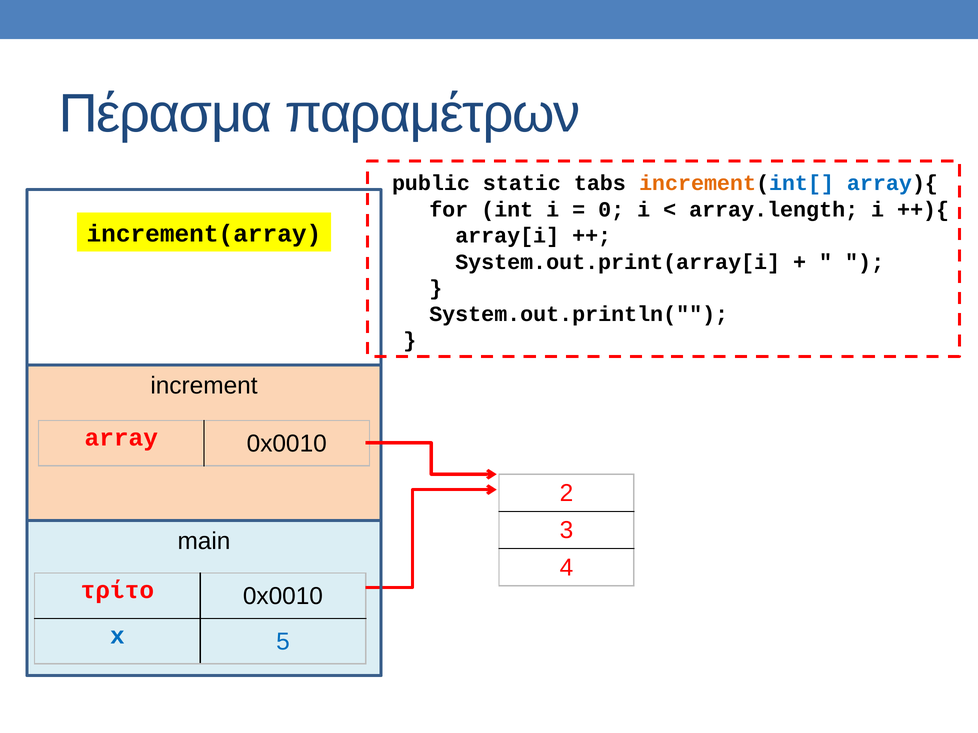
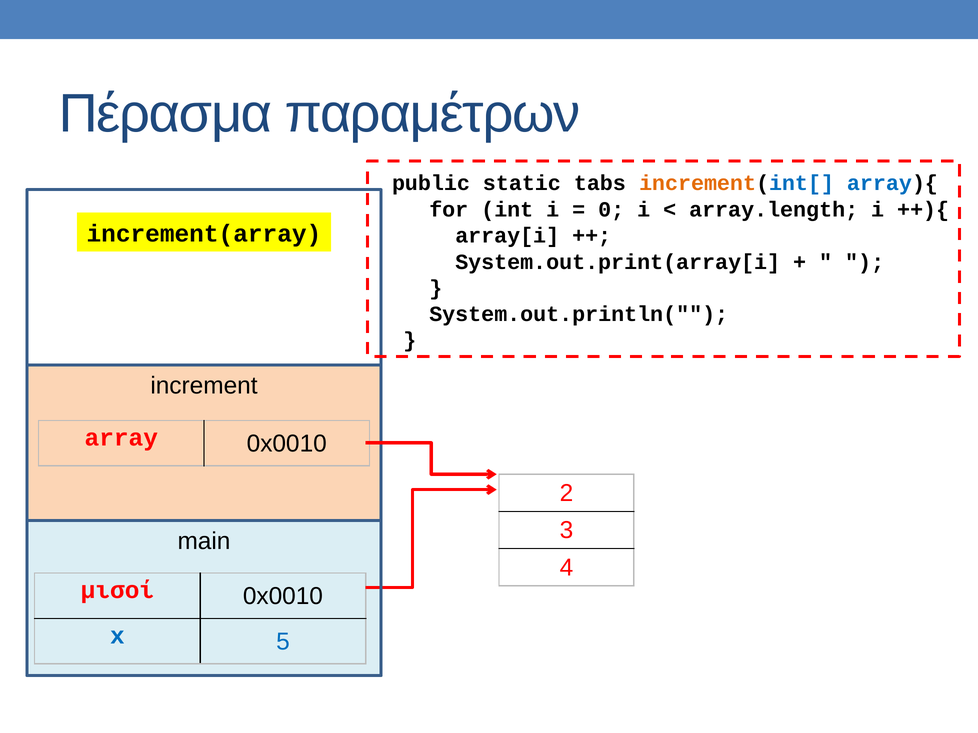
τρίτο: τρίτο -> μισοί (117, 591)
